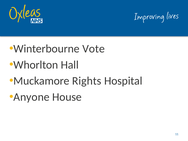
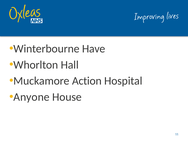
Vote: Vote -> Have (94, 49)
Rights: Rights -> Action (87, 81)
